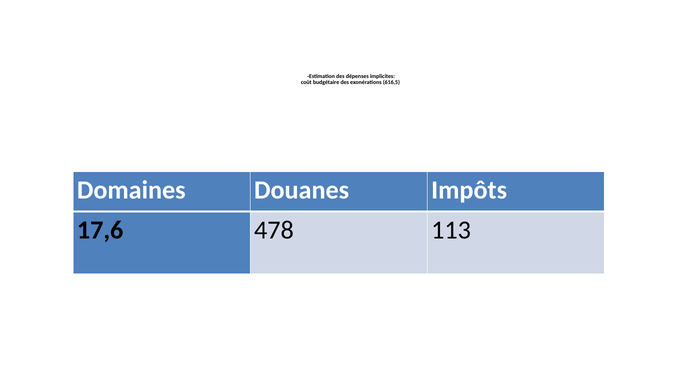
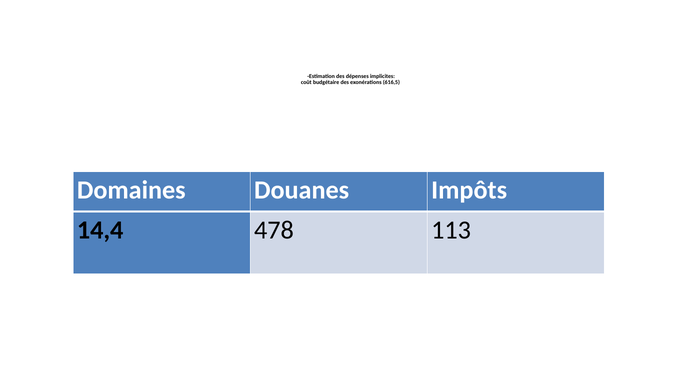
17,6: 17,6 -> 14,4 (100, 231)
